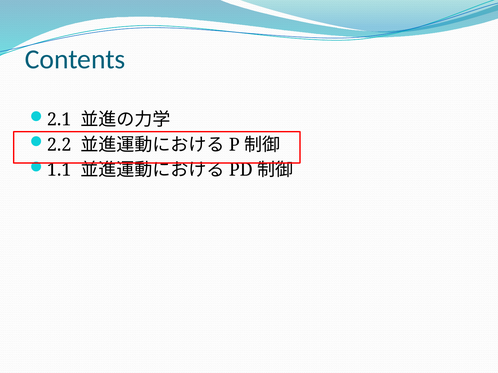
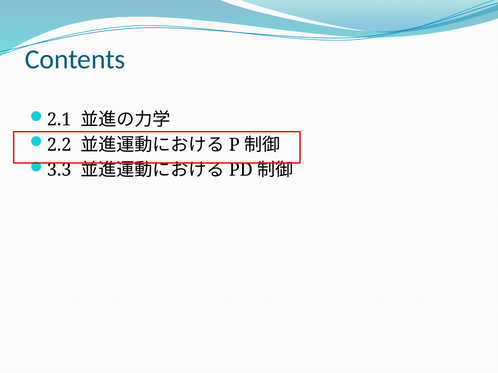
1.1: 1.1 -> 3.3 (59, 170)
